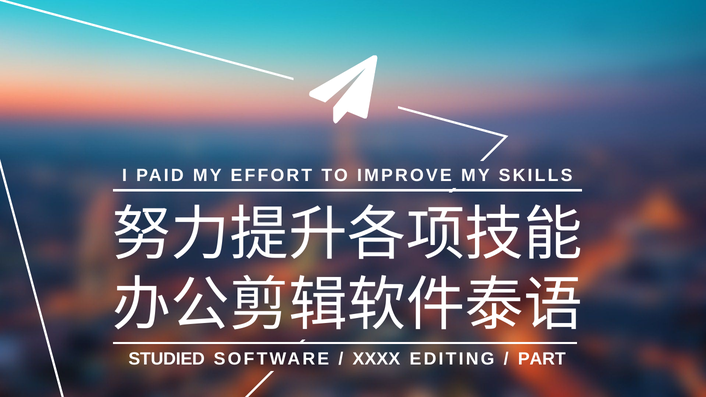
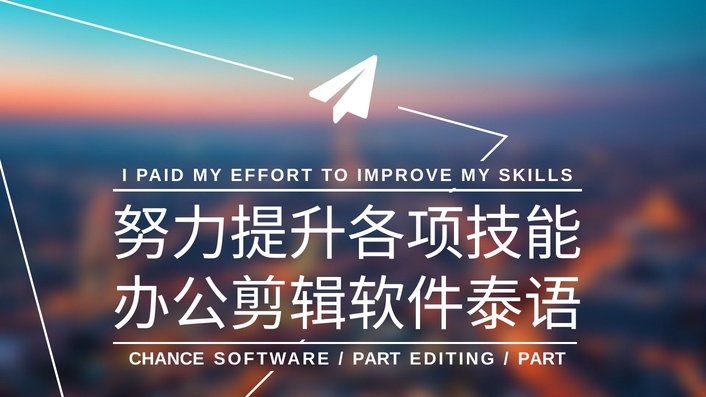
STUDIED: STUDIED -> CHANCE (167, 359)
XXXX: XXXX -> PART (376, 359)
